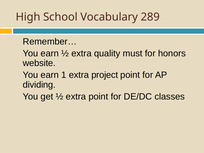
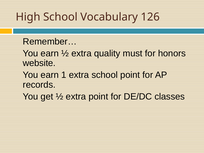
289: 289 -> 126 (150, 17)
extra project: project -> school (105, 75)
dividing: dividing -> records (39, 85)
